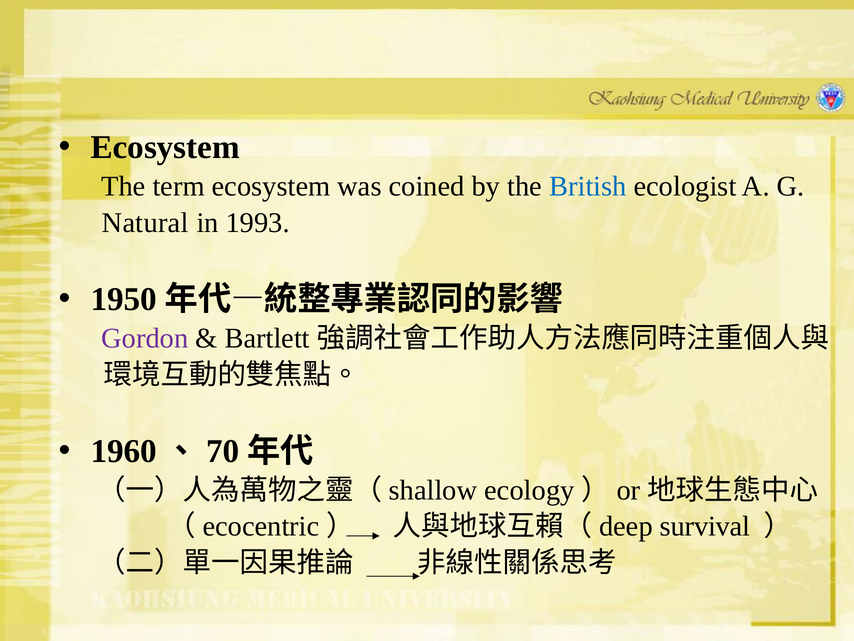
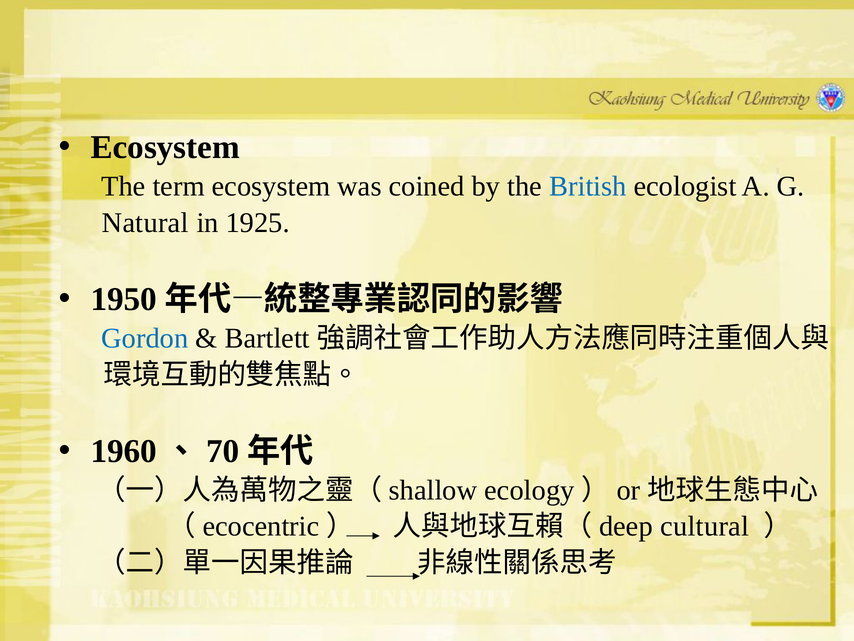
1993: 1993 -> 1925 (258, 223)
Gordon colour: purple -> blue (145, 338)
survival: survival -> cultural (705, 526)
